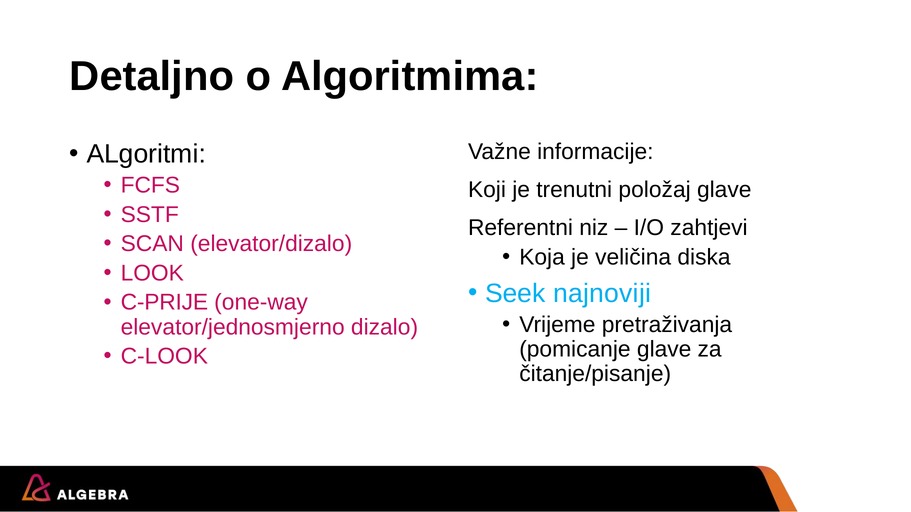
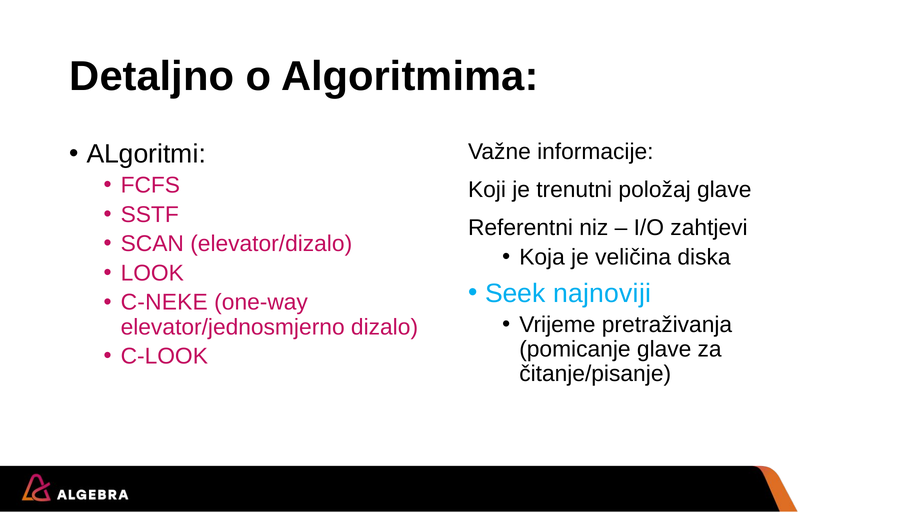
C-PRIJE: C-PRIJE -> C-NEKE (164, 303)
